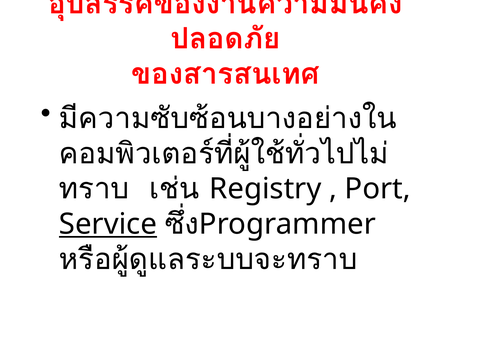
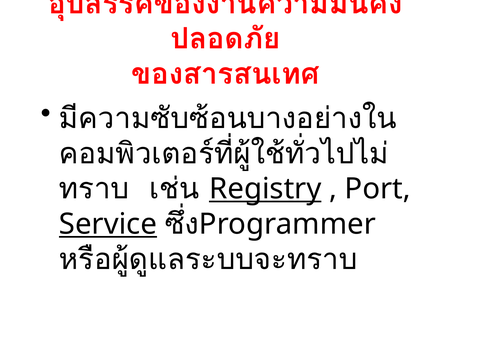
Registry underline: none -> present (265, 189)
